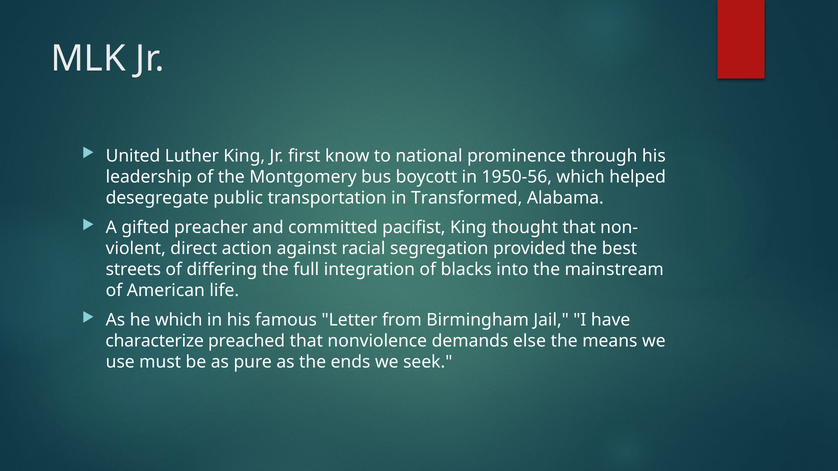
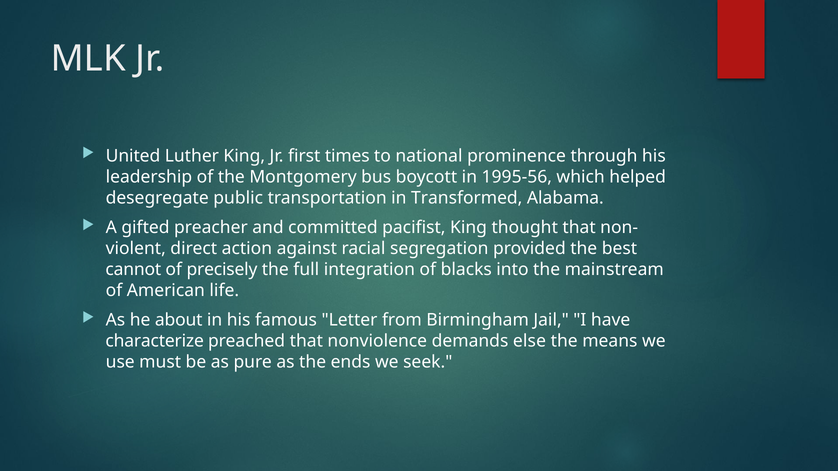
know: know -> times (347, 156)
1950-56: 1950-56 -> 1995-56 (517, 177)
streets: streets -> cannot (133, 270)
differing: differing -> precisely (222, 270)
he which: which -> about (179, 320)
